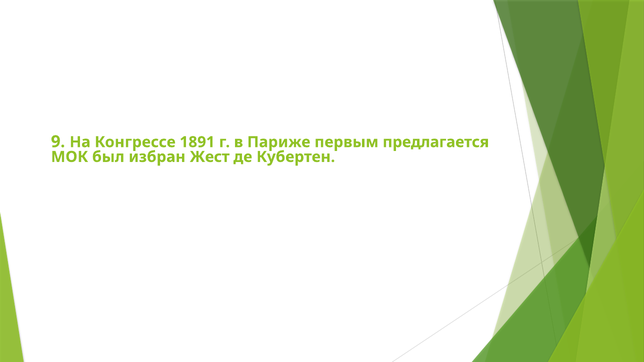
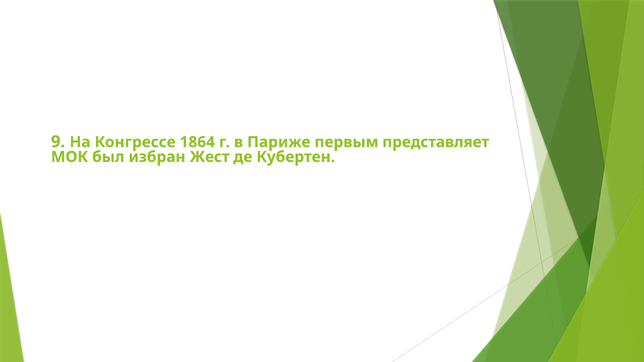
1891: 1891 -> 1864 (197, 142)
предлагается: предлагается -> представляет (436, 142)
